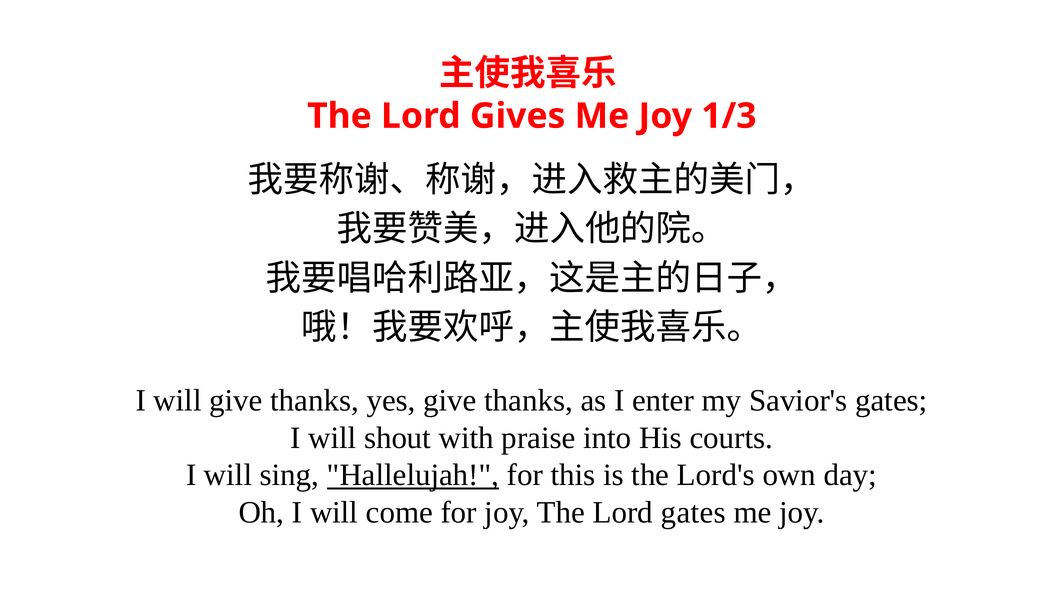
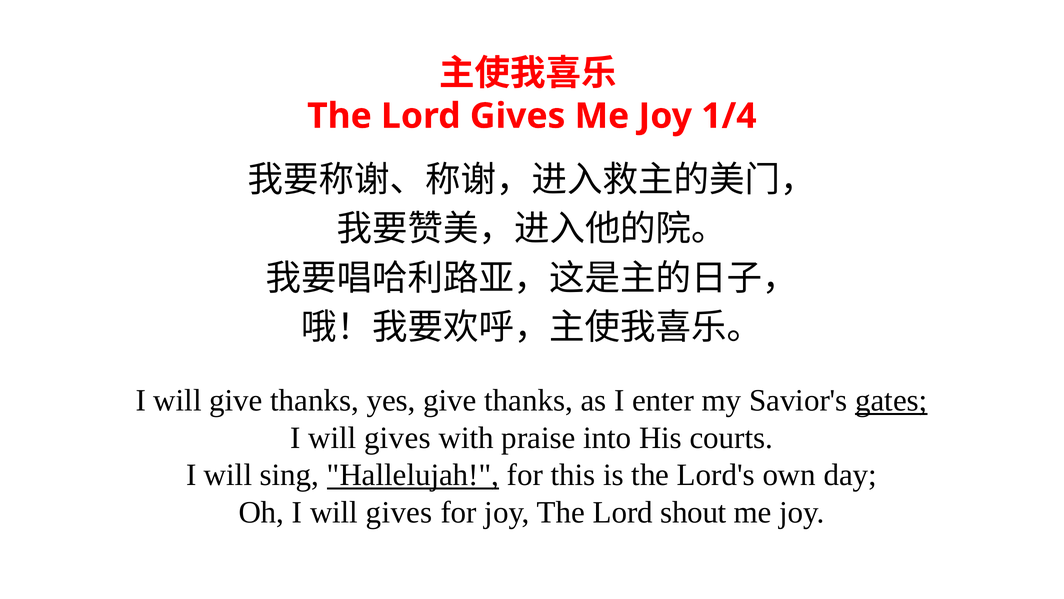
1/3: 1/3 -> 1/4 (729, 116)
gates underline: none -> present (891, 400)
shout: shout -> gives (397, 438)
Oh I will come: come -> gives (399, 512)
Lord gates: gates -> shout (693, 512)
